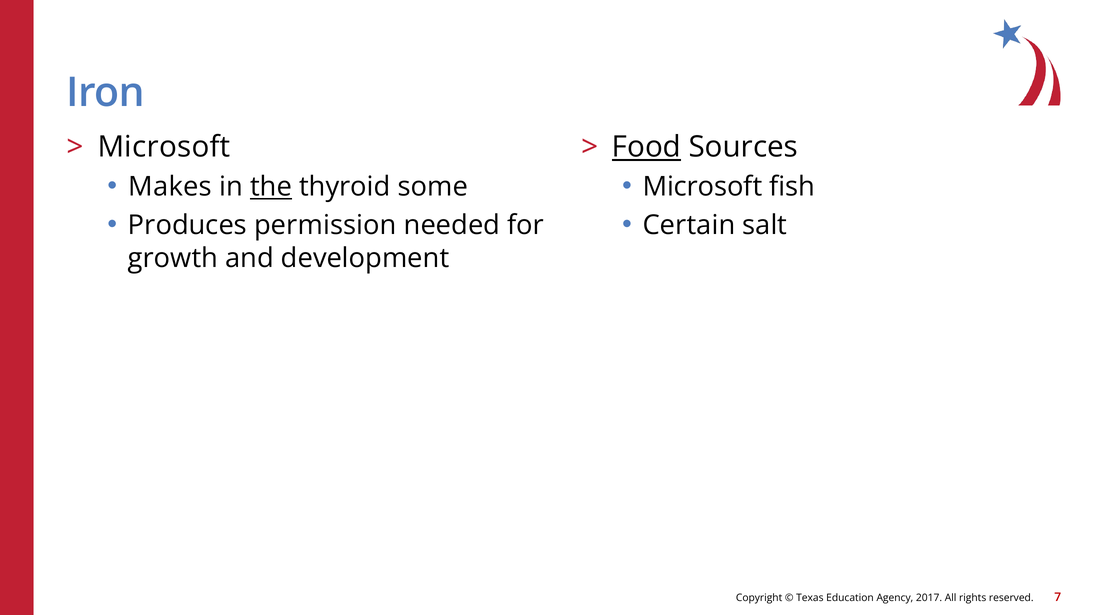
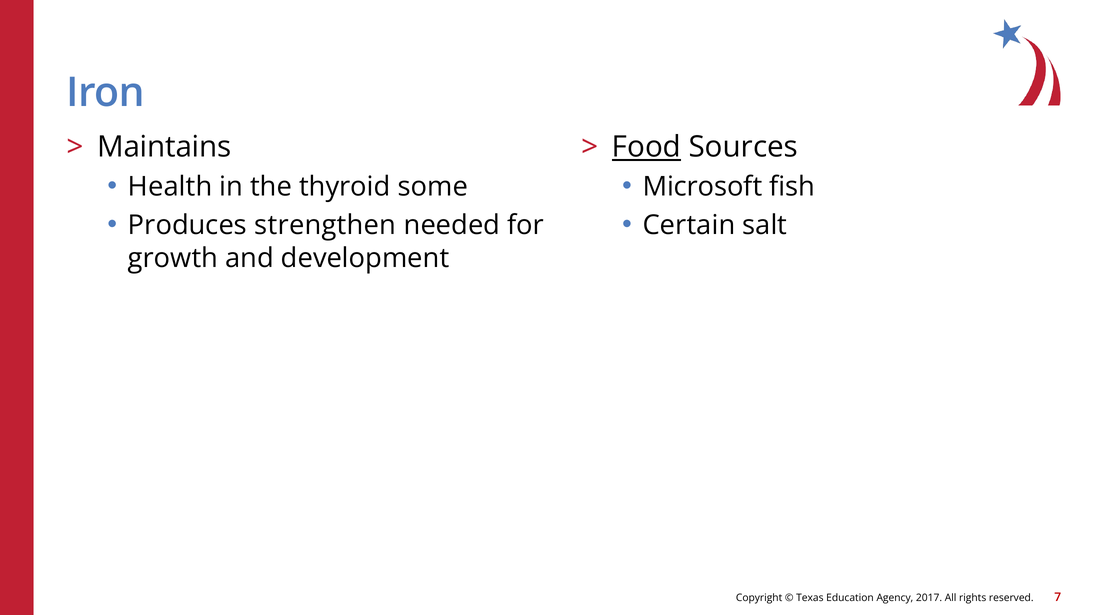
Microsoft: Microsoft -> Maintains (164, 147)
Makes: Makes -> Health (170, 187)
the underline: present -> none (271, 187)
permission: permission -> strengthen (325, 226)
